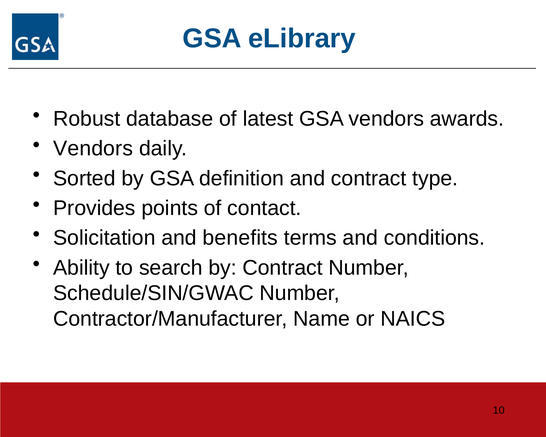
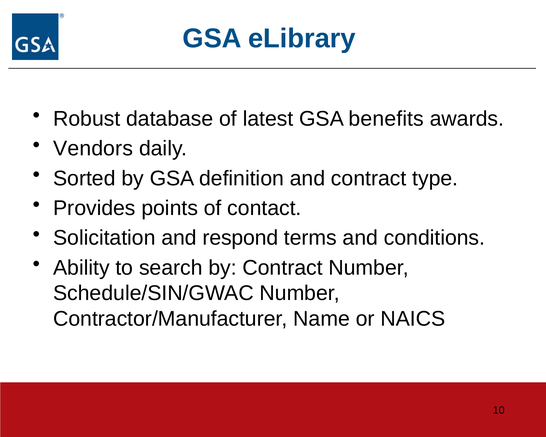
GSA vendors: vendors -> benefits (386, 119)
benefits: benefits -> respond (240, 238)
